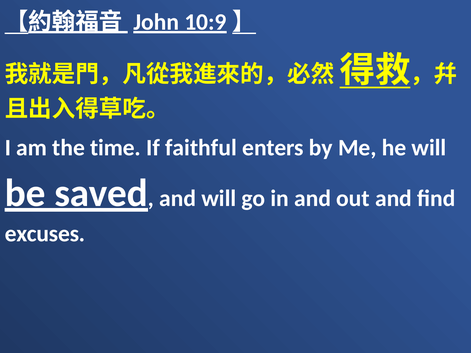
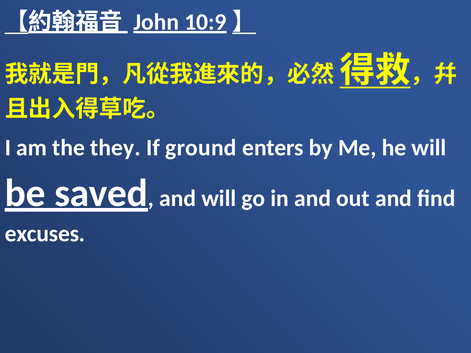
time: time -> they (115, 148)
faithful: faithful -> ground (201, 148)
